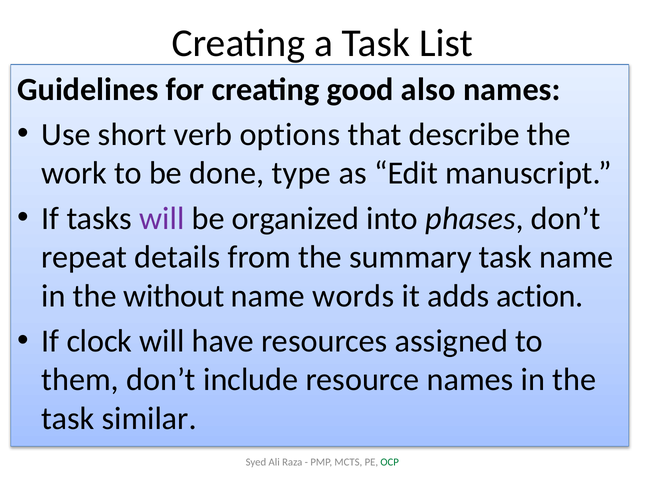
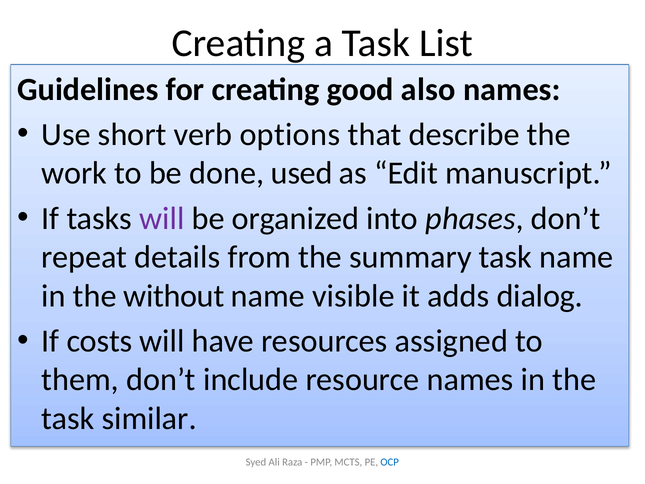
type: type -> used (302, 173)
words: words -> visible (353, 296)
action: action -> dialog (540, 296)
clock: clock -> costs (99, 341)
OCP colour: green -> blue (390, 462)
